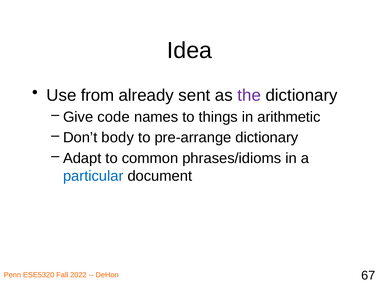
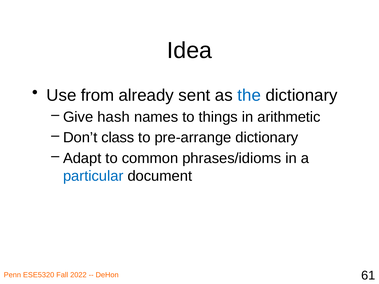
the colour: purple -> blue (249, 95)
code: code -> hash (114, 117)
body: body -> class (118, 138)
67: 67 -> 61 (368, 276)
